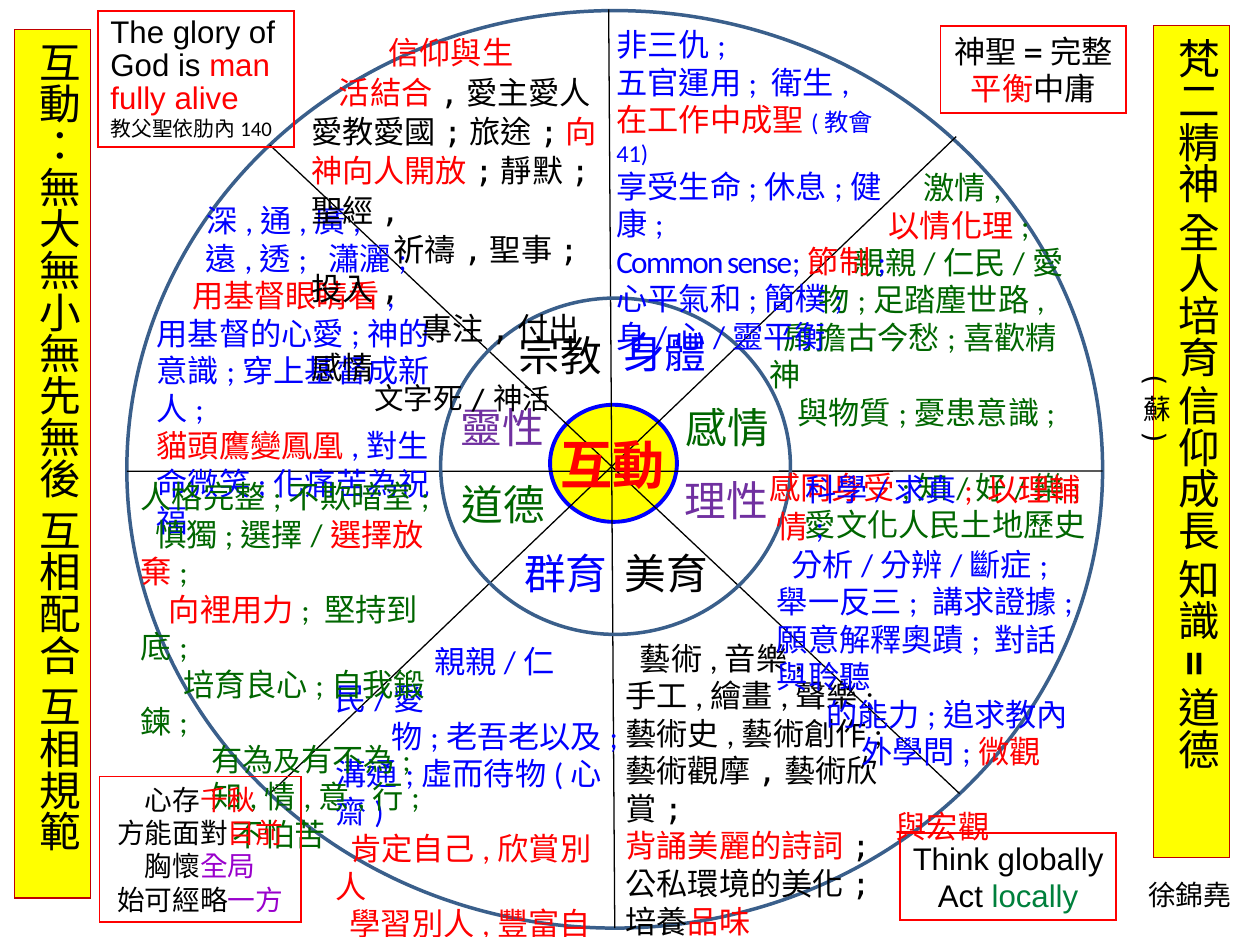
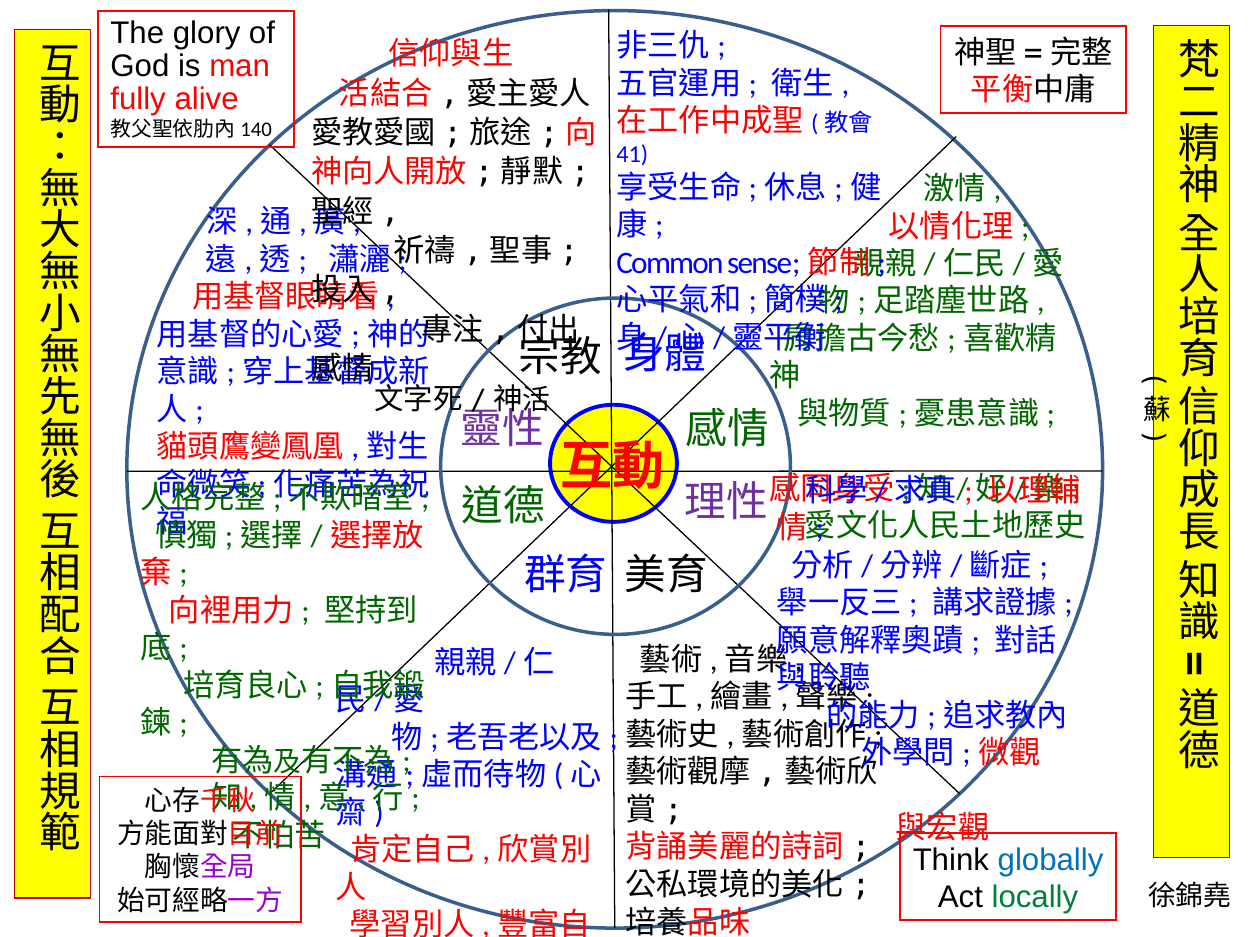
globally colour: black -> blue (1051, 860)
